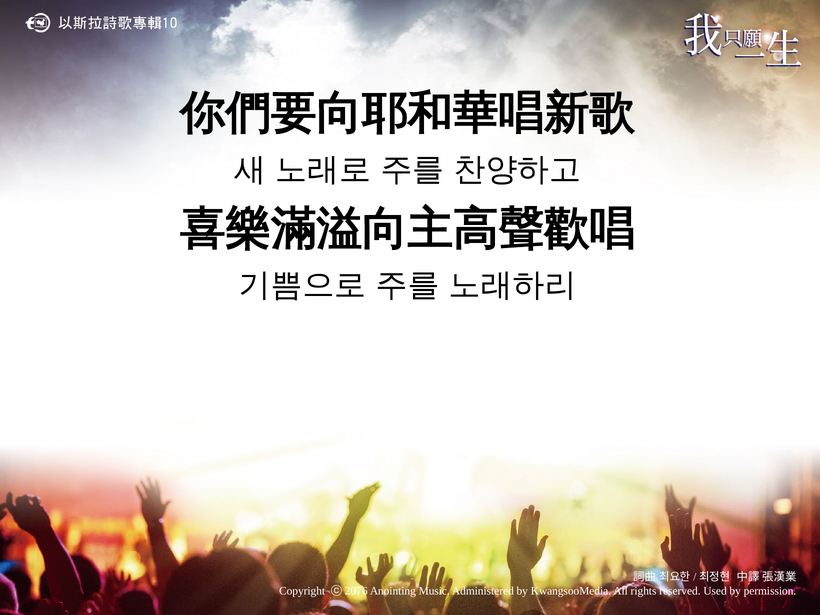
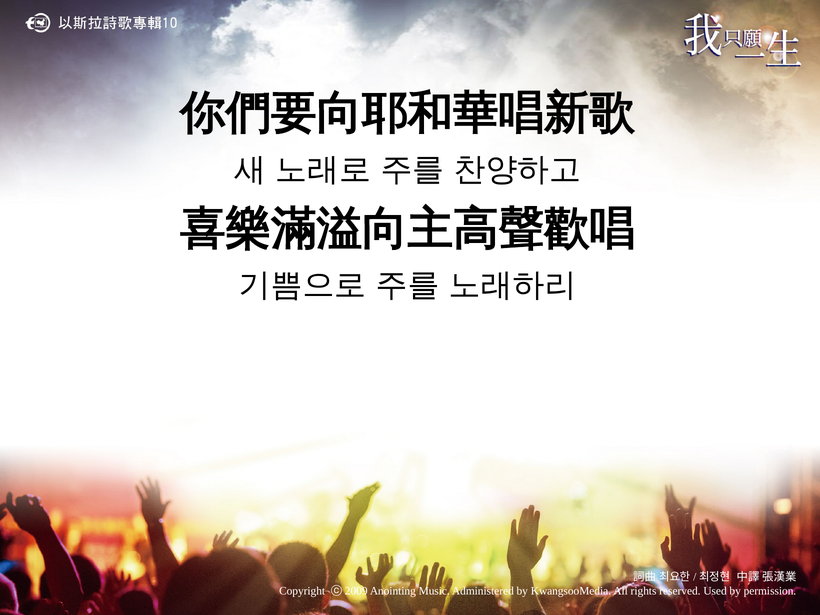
2076: 2076 -> 2009 (356, 591)
